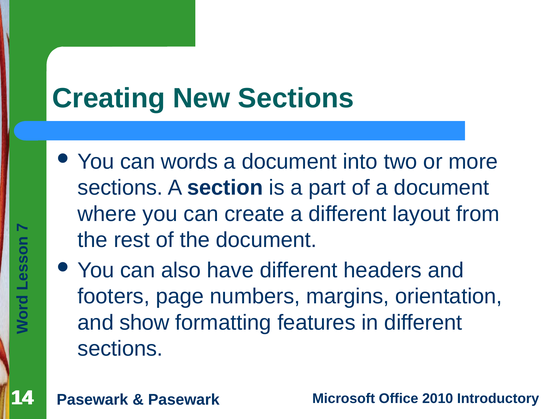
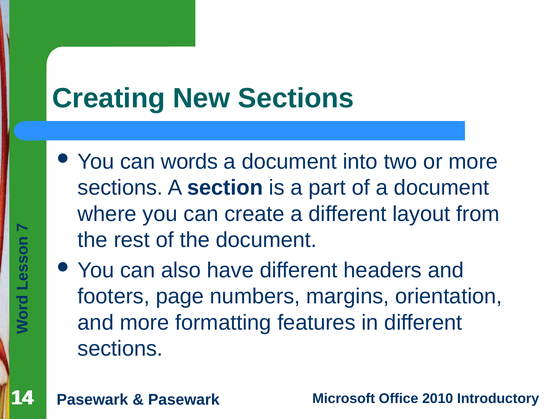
and show: show -> more (144, 322)
